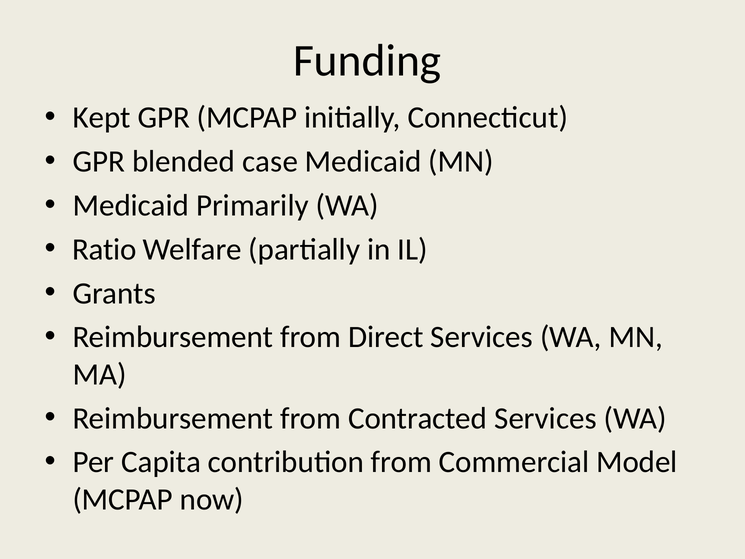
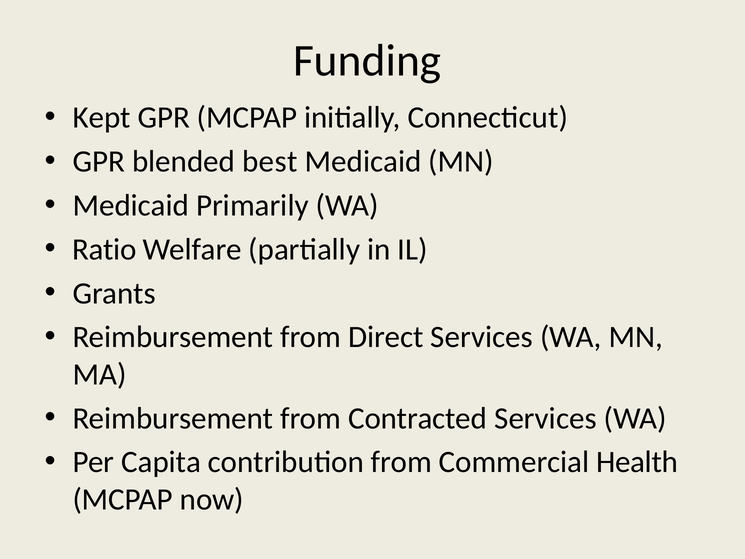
case: case -> best (270, 162)
Model: Model -> Health (637, 462)
